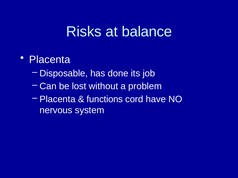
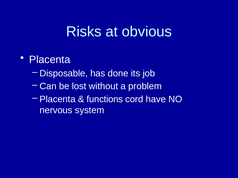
balance: balance -> obvious (147, 32)
